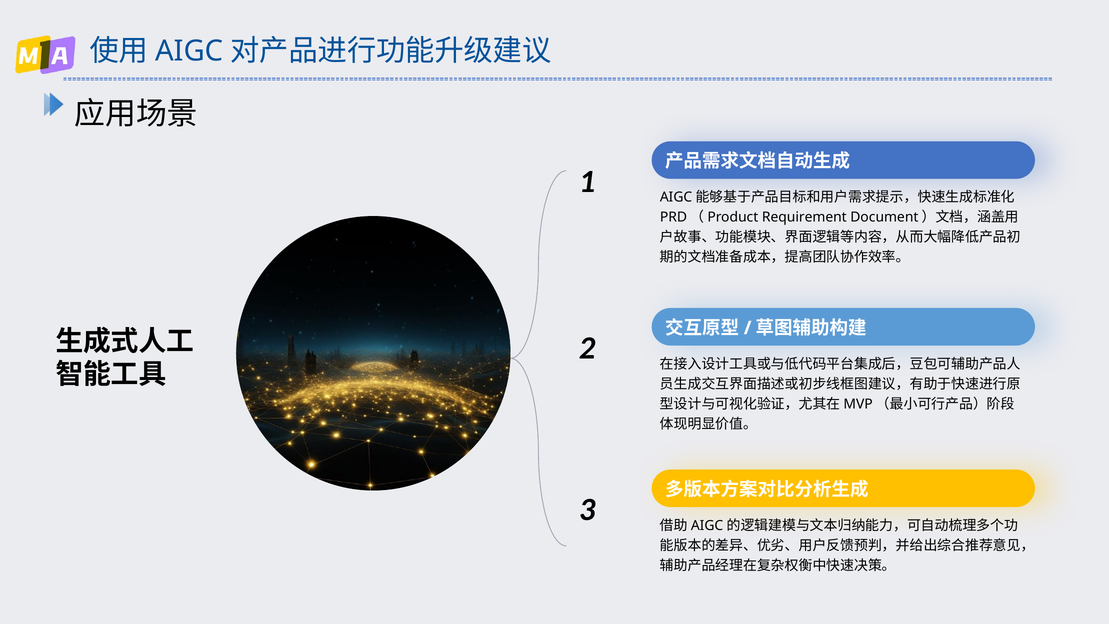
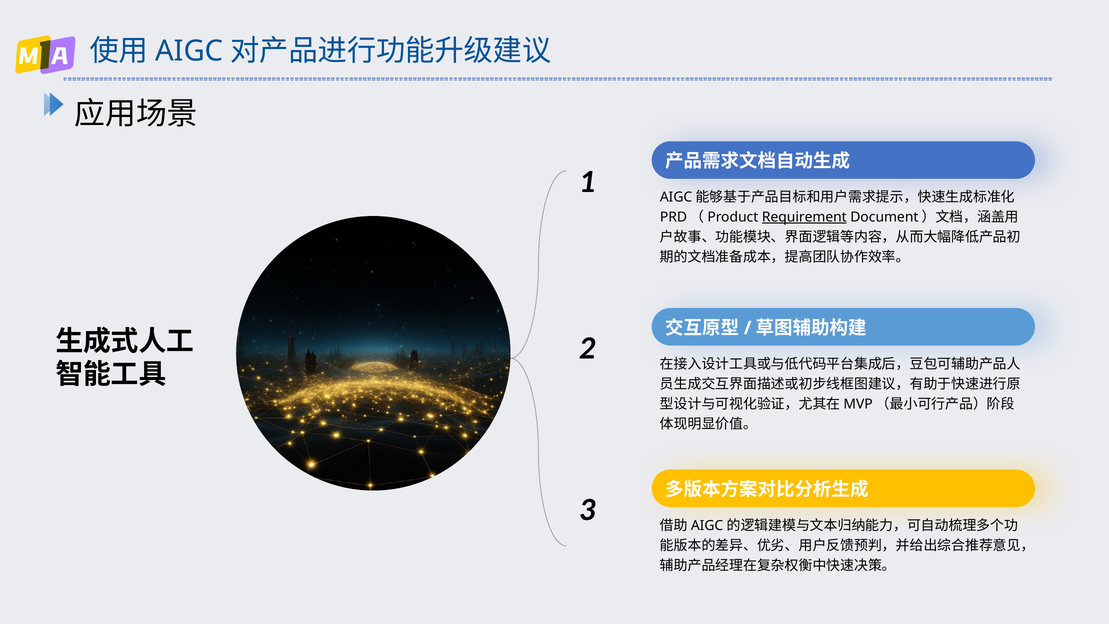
Requirement underline: none -> present (804, 217)
